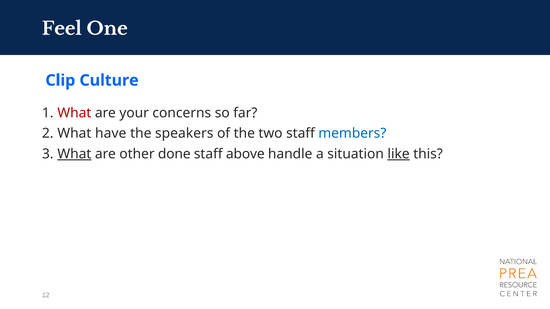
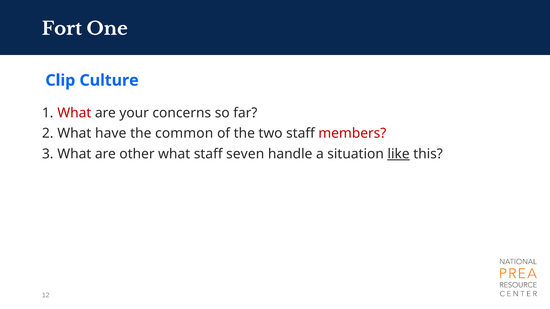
Feel: Feel -> Fort (62, 29)
speakers: speakers -> common (184, 134)
members colour: blue -> red (352, 134)
What underline: present -> none (74, 154)
other done: done -> what (174, 154)
above: above -> seven (245, 154)
